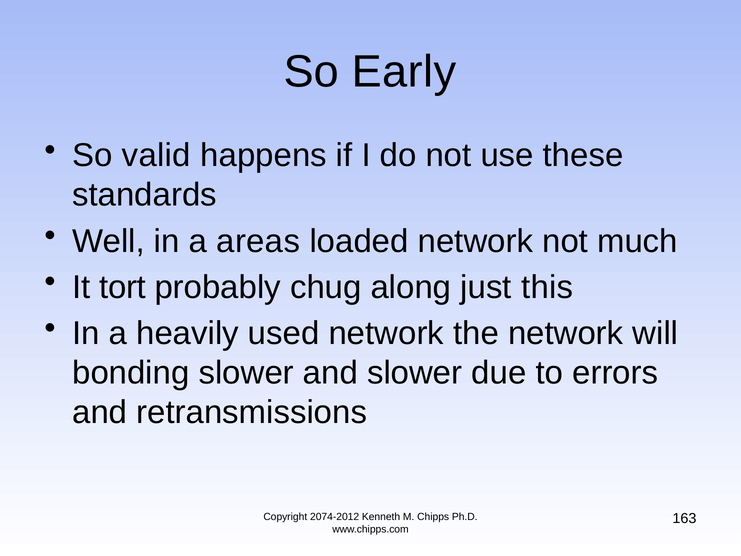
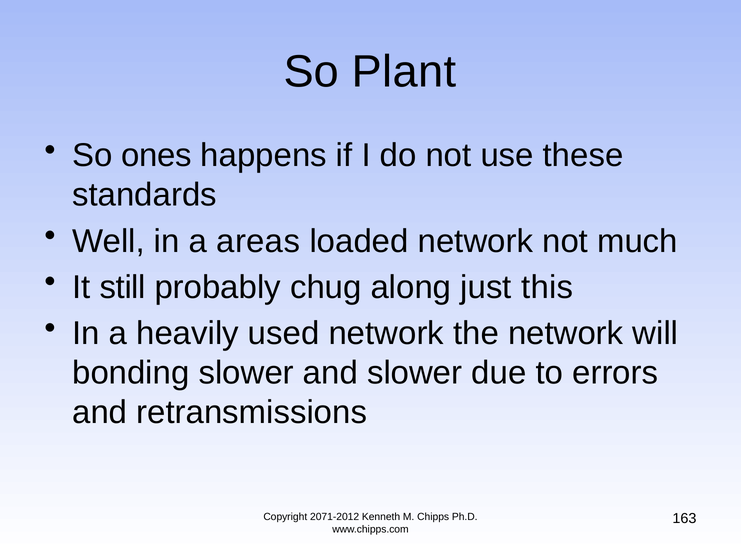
Early: Early -> Plant (404, 72)
valid: valid -> ones (157, 155)
tort: tort -> still (123, 287)
2074-2012: 2074-2012 -> 2071-2012 (335, 517)
